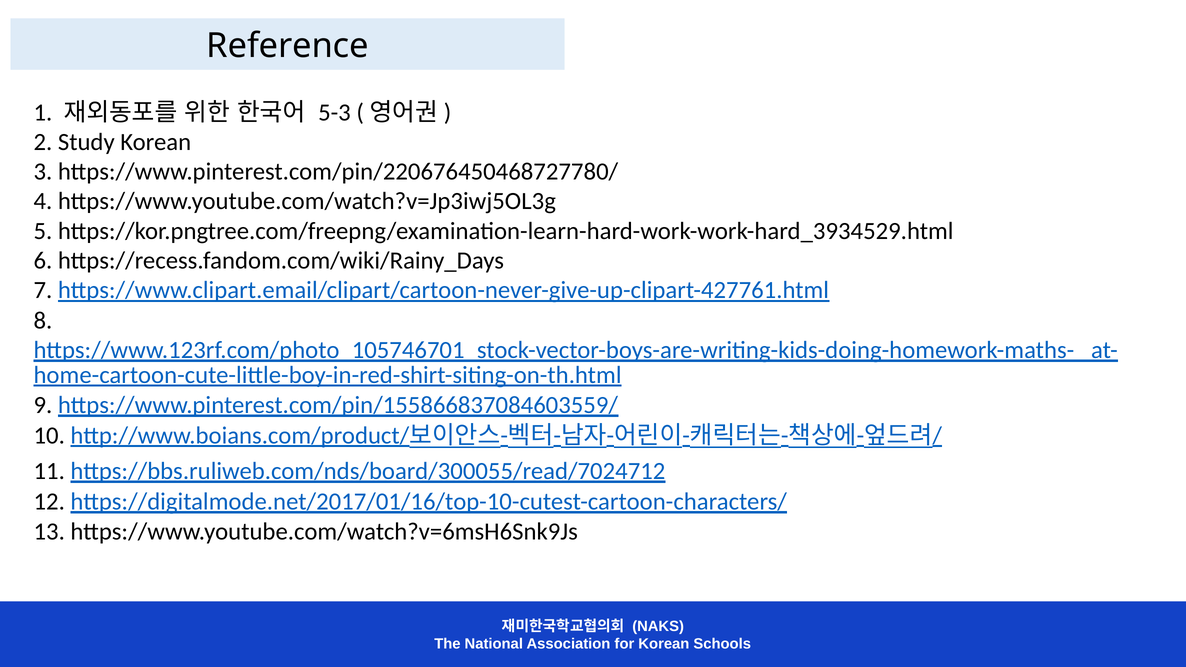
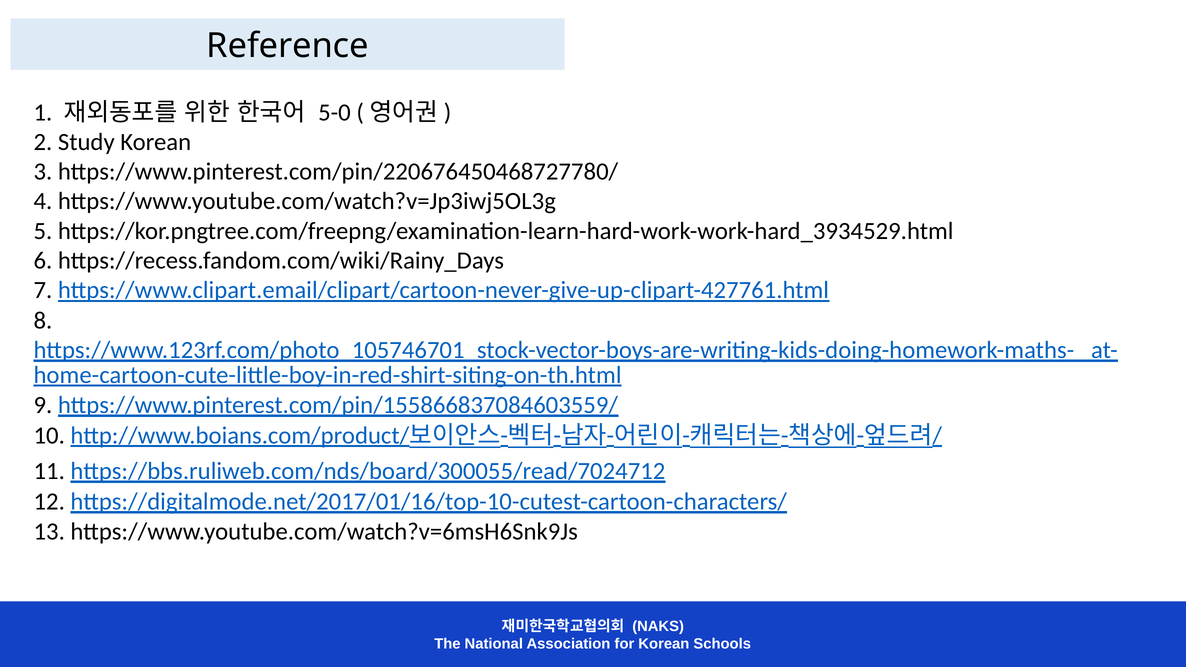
5-3: 5-3 -> 5-0 (334, 112)
